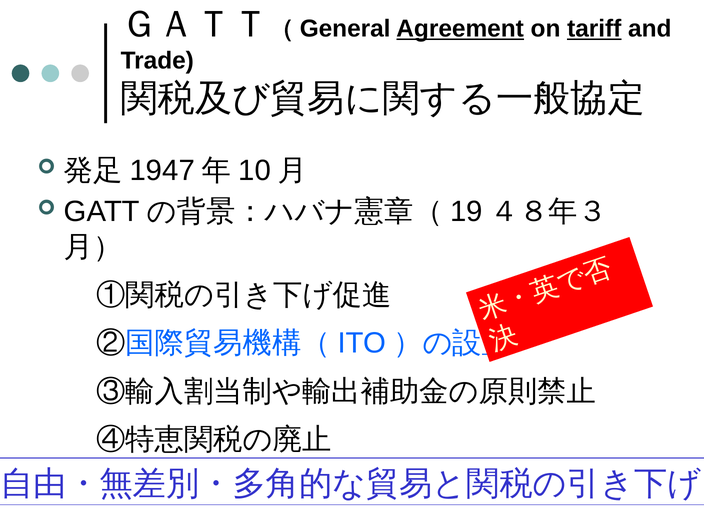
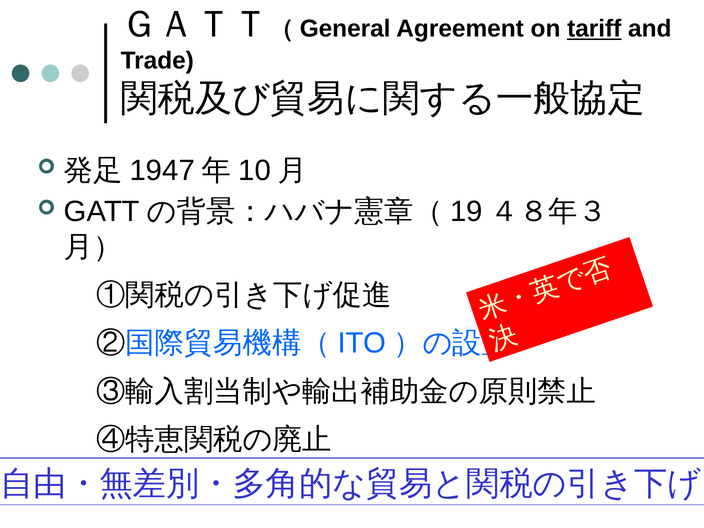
Agreement underline: present -> none (460, 29)
